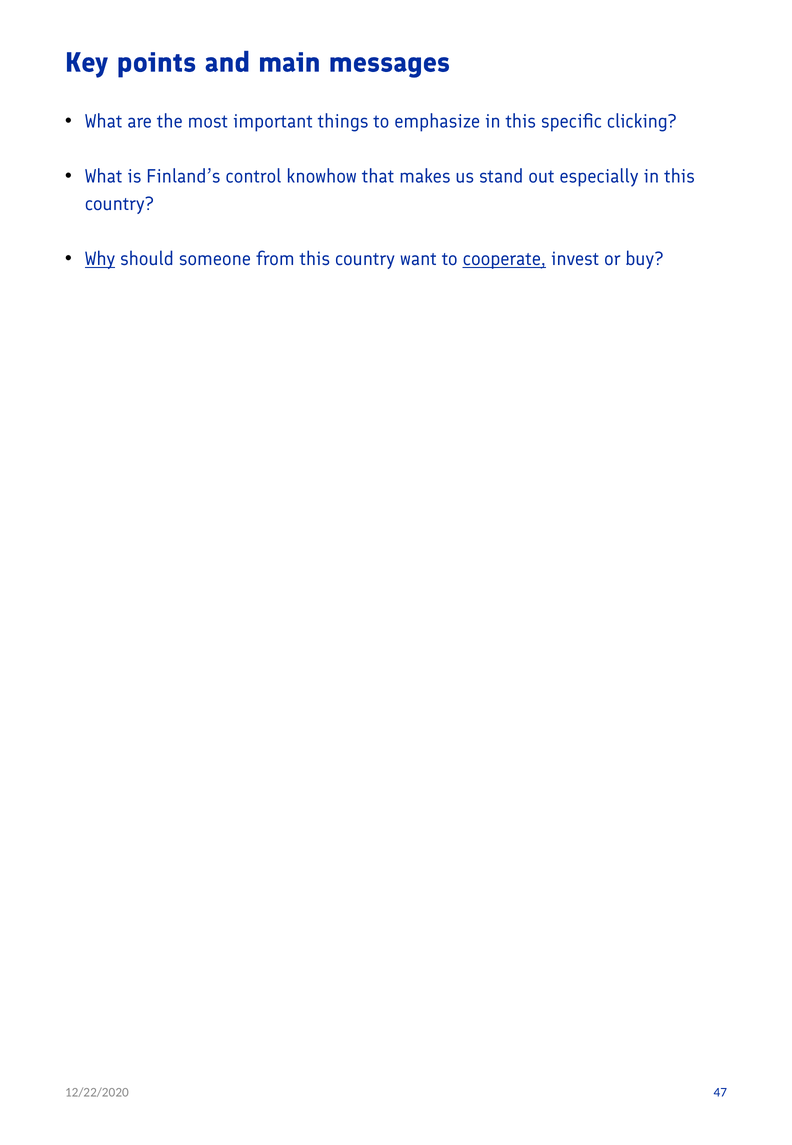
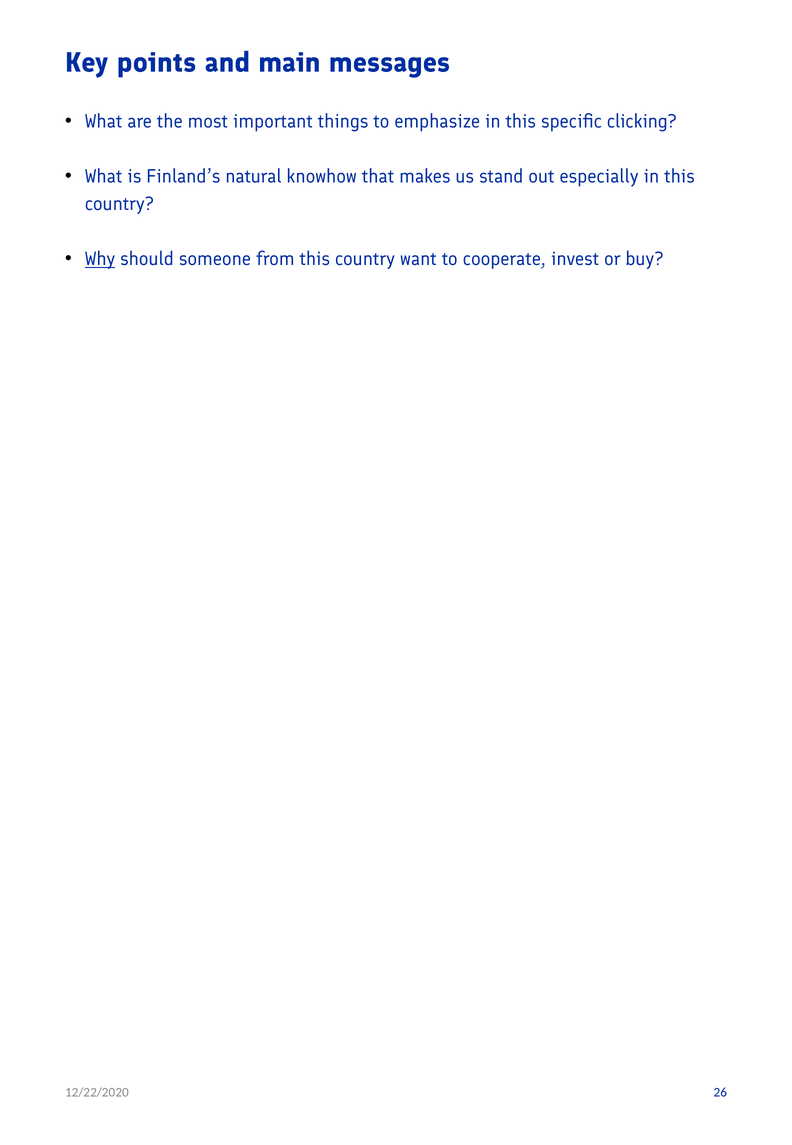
control: control -> natural (253, 177)
cooperate underline: present -> none (504, 259)
47: 47 -> 26 (720, 1092)
